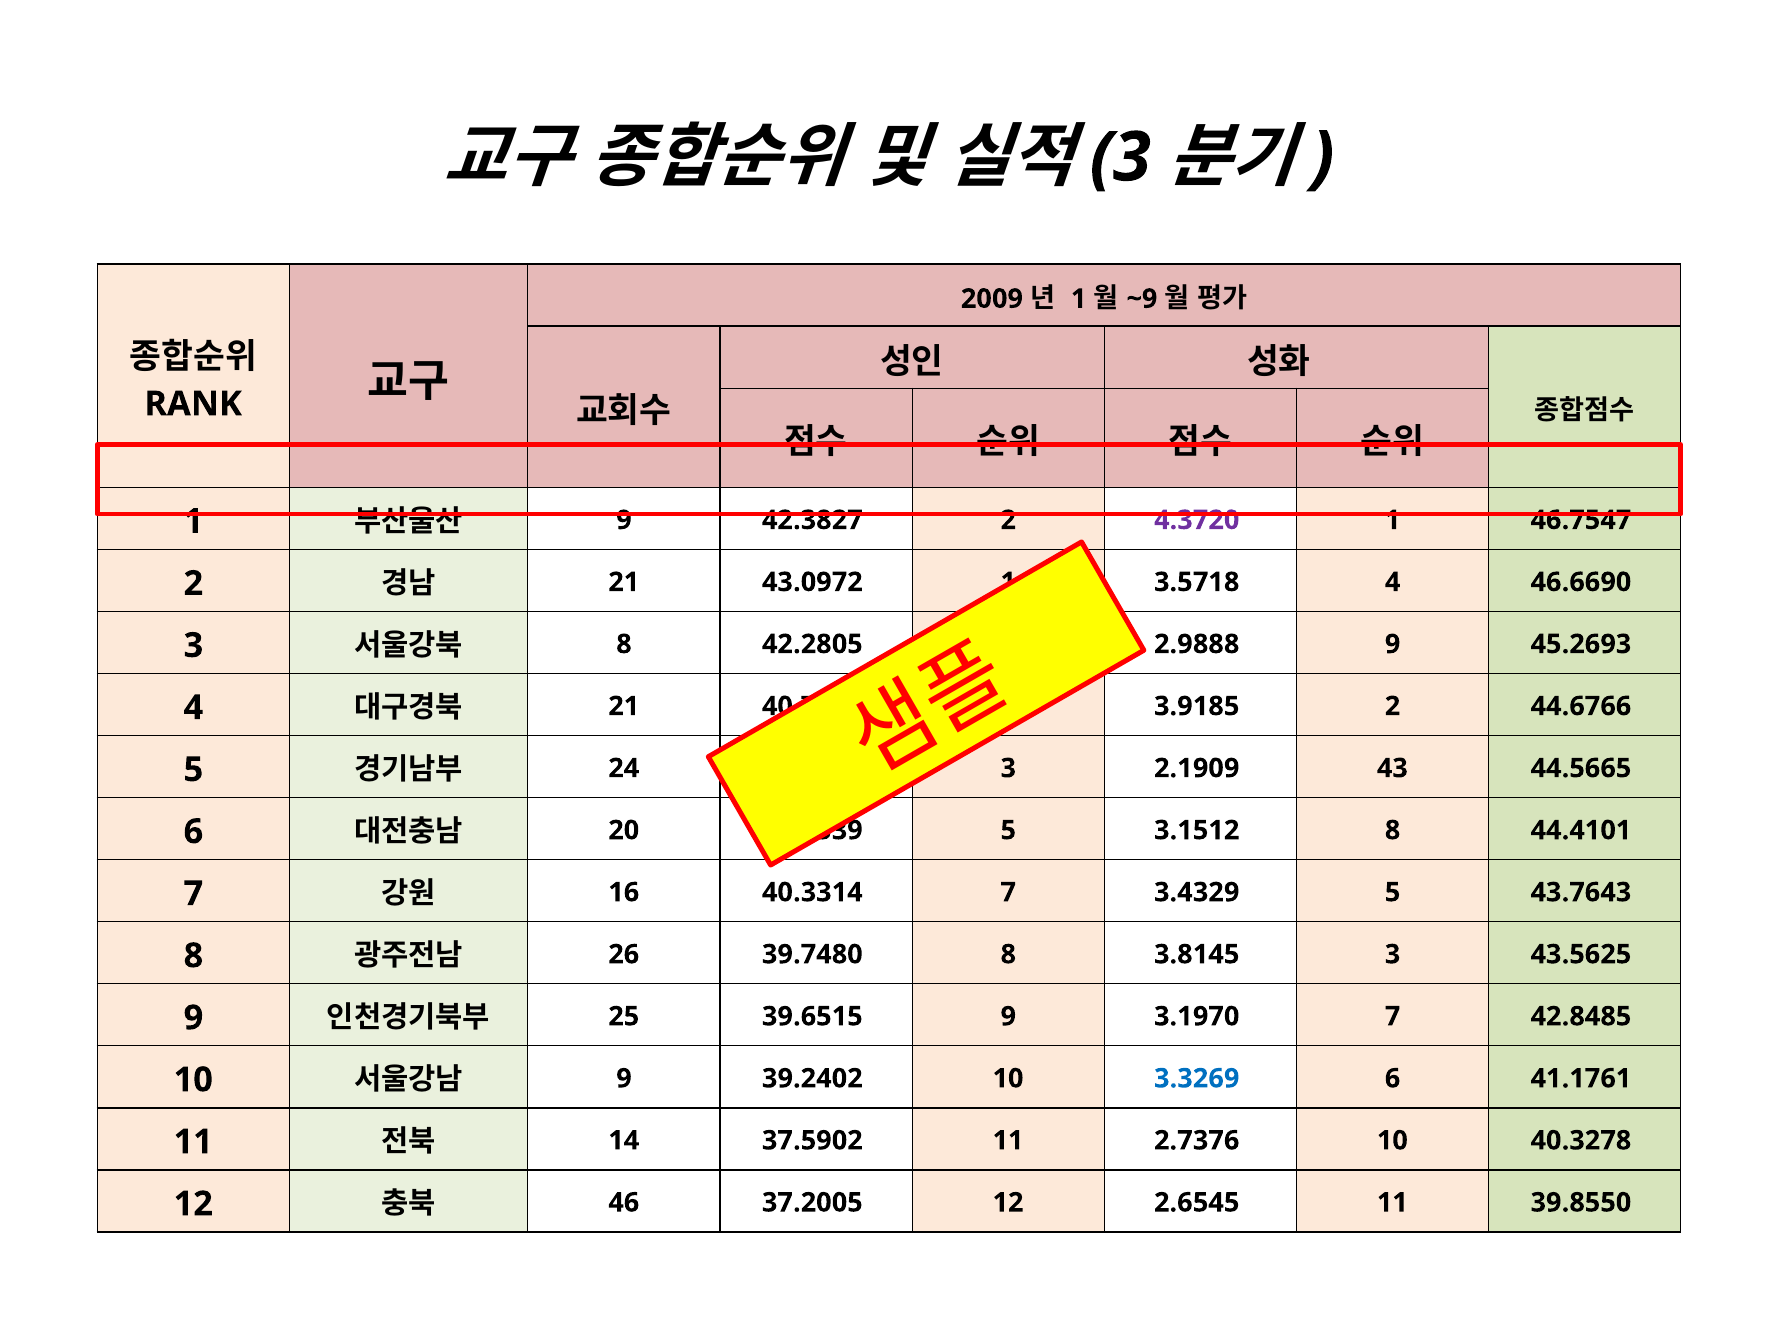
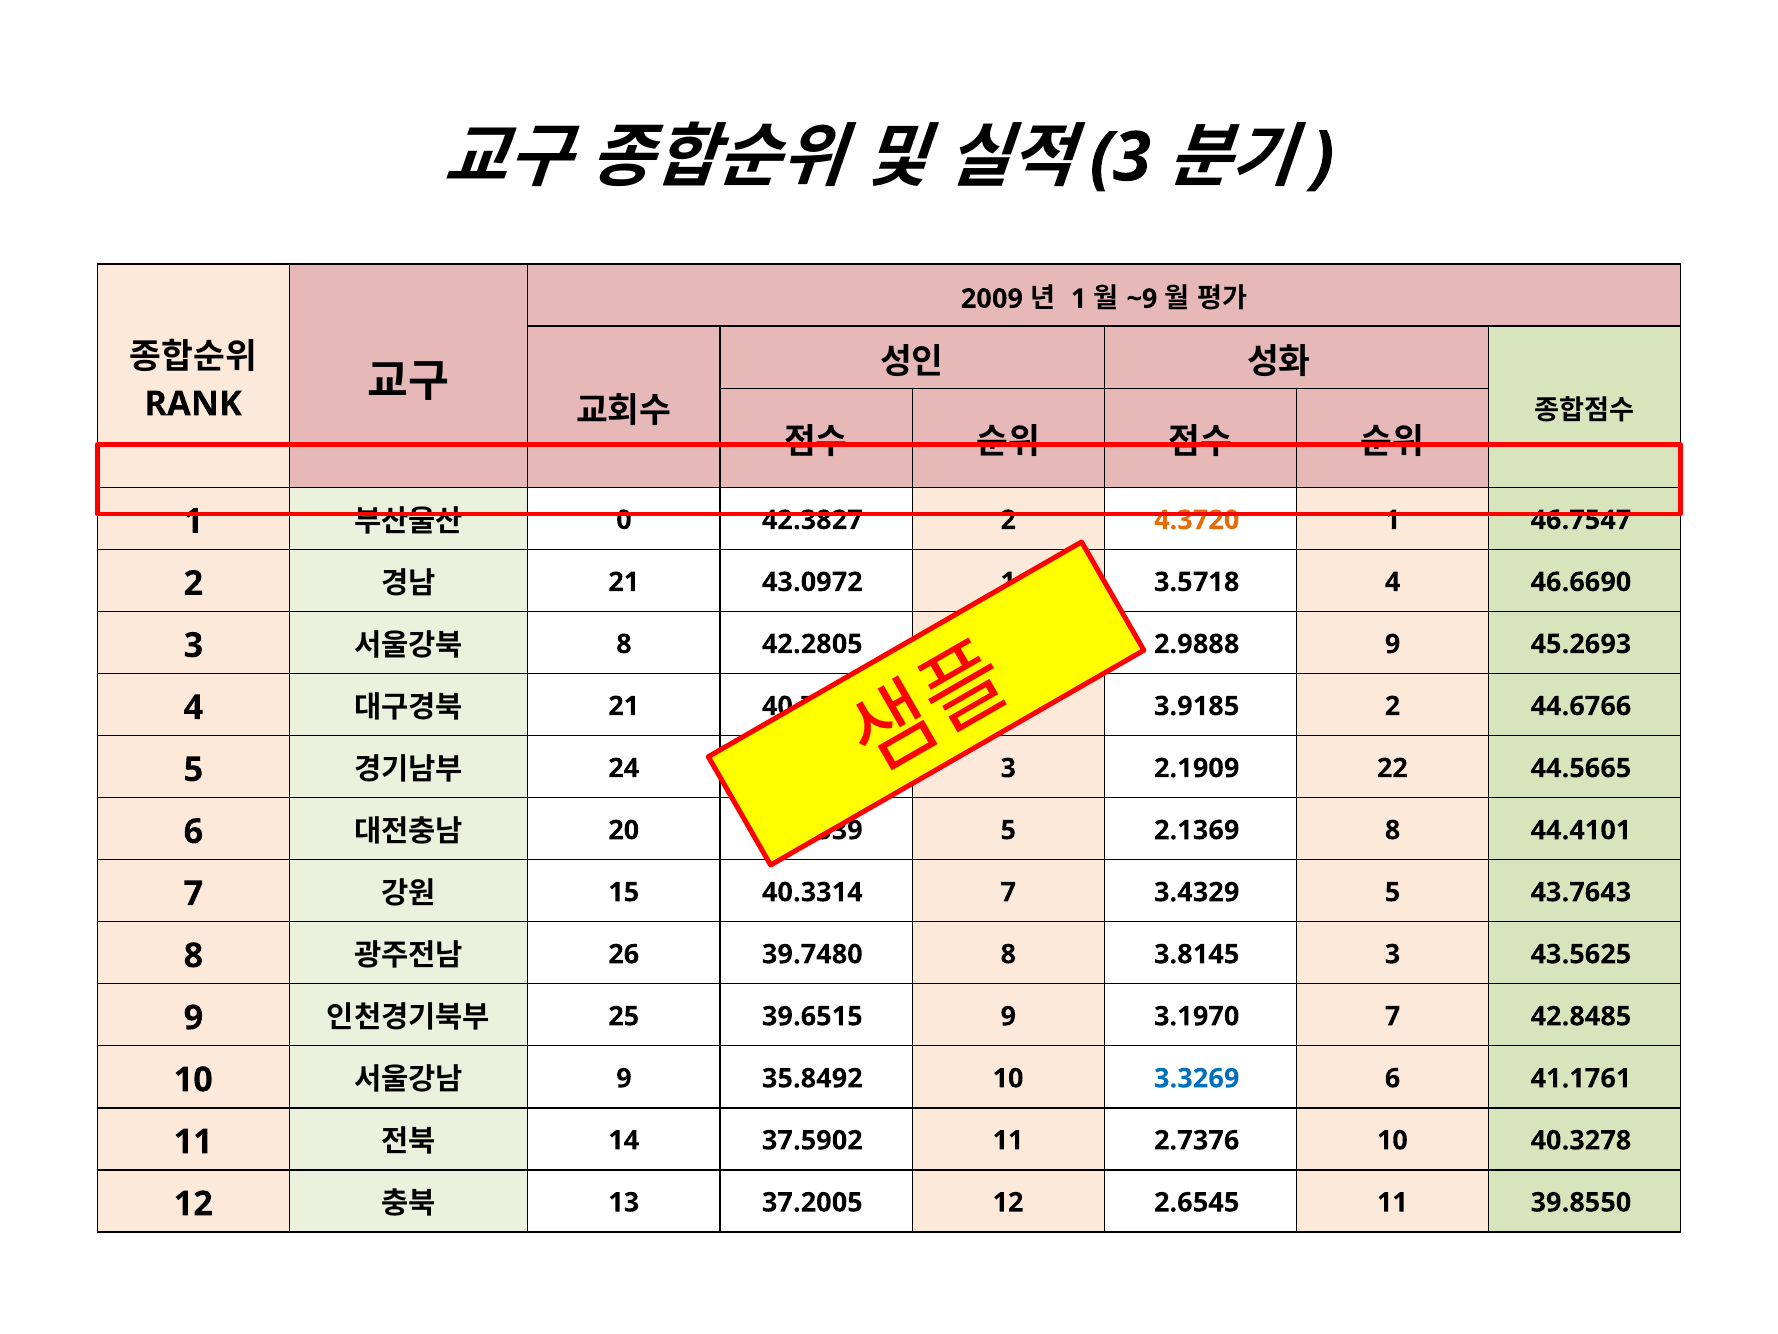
9: 9 -> 0 (624, 520)
4.3720 colour: purple -> orange (1197, 520)
43: 43 -> 22 (1392, 768)
3.1512: 3.1512 -> 2.1369 (1197, 830)
16: 16 -> 15 (624, 892)
39.2402: 39.2402 -> 35.8492 (812, 1078)
46: 46 -> 13 (624, 1202)
